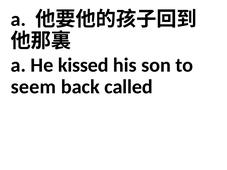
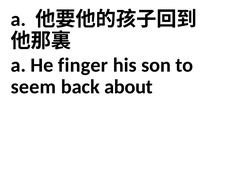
kissed: kissed -> finger (83, 65)
called: called -> about (128, 87)
